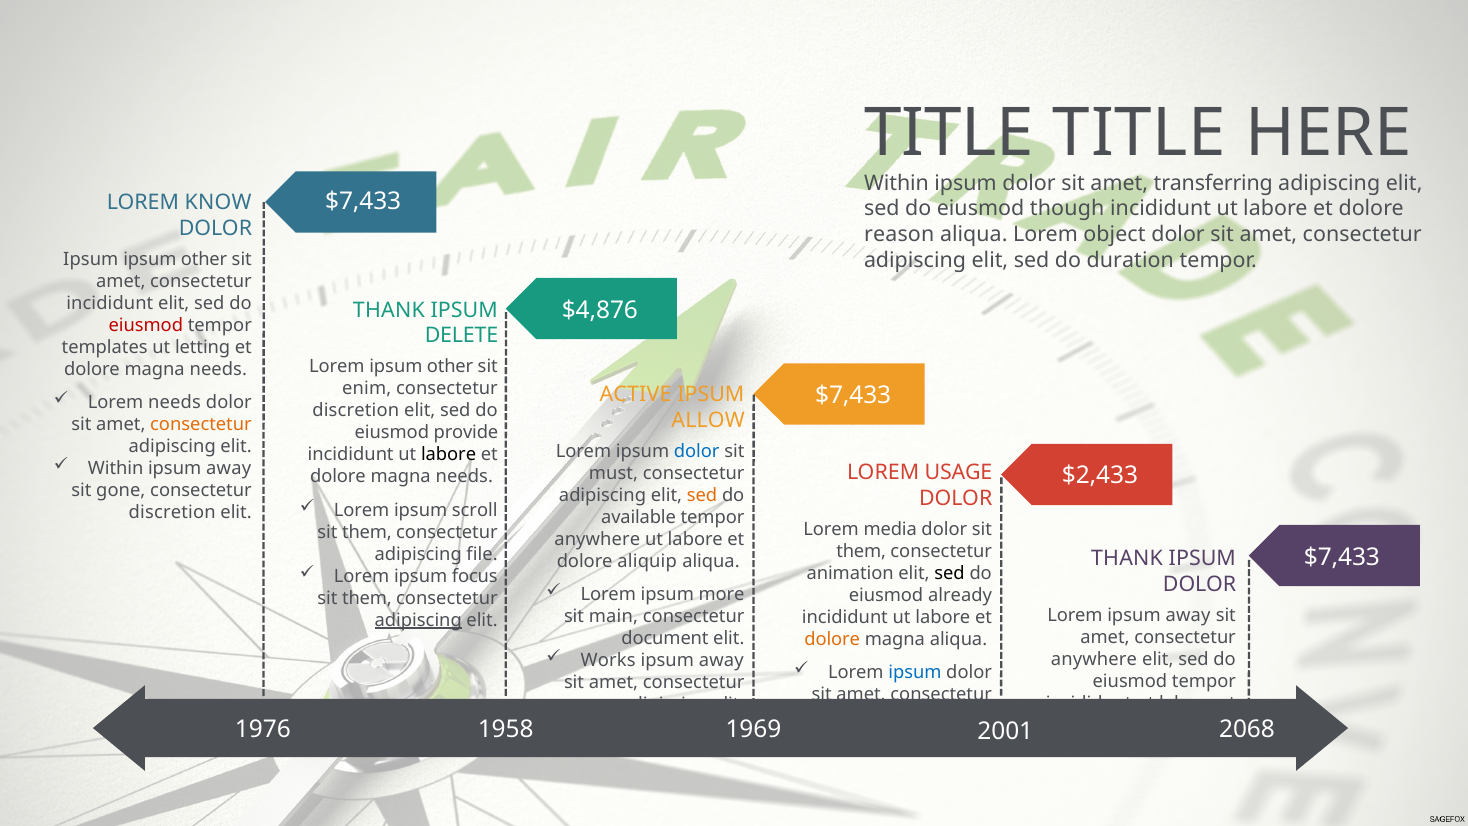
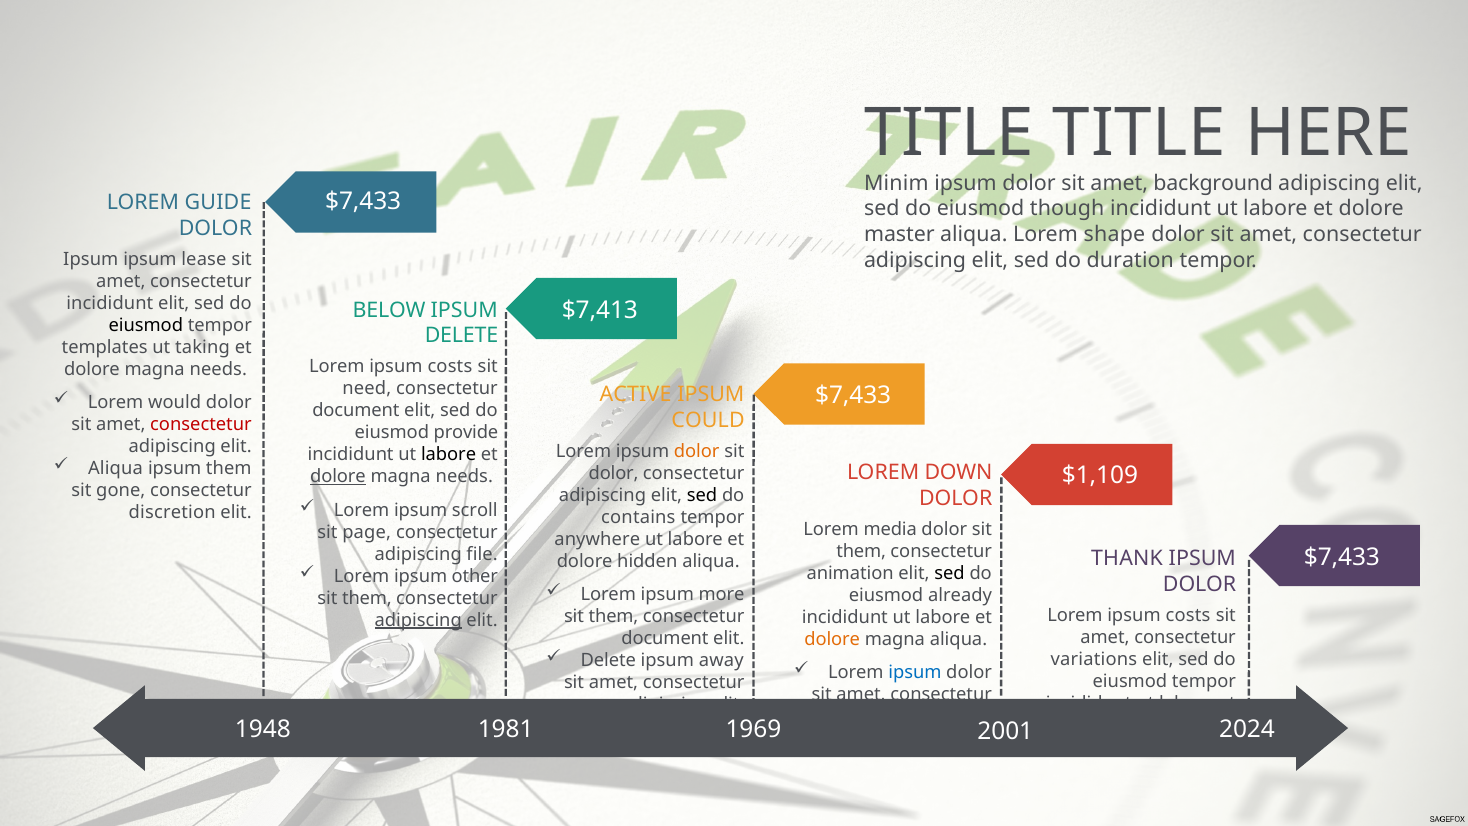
Within: Within -> Minim (896, 183)
transferring: transferring -> background (1213, 183)
KNOW: KNOW -> GUIDE (218, 203)
reason: reason -> master (899, 234)
object: object -> shape (1114, 234)
other: other -> lease (204, 259)
$4,876: $4,876 -> $7,413 (600, 310)
THANK: THANK -> BELOW (389, 310)
eiusmod colour: red -> black (146, 325)
letting: letting -> taking (202, 347)
other: other -> costs (450, 367)
enim: enim -> need (367, 389)
Lorem needs: needs -> would (175, 402)
discretion: discretion -> document (356, 411)
ALLOW: ALLOW -> COULD (708, 420)
consectetur colour: orange -> red (201, 424)
dolor colour: blue -> orange (697, 451)
Within: Within -> Aliqua (116, 468)
away: away -> them (229, 468)
USAGE: USAGE -> DOWN (958, 472)
must: must -> dolor (614, 473)
$2,433: $2,433 -> $1,109 (1100, 475)
dolore underline: none -> present (338, 477)
sed colour: orange -> black (702, 495)
available: available -> contains (638, 517)
them: them -> page (367, 532)
aliquip: aliquip -> hidden (647, 561)
focus: focus -> other (475, 576)
away: away -> costs (1188, 615)
main: main -> them (614, 616)
Works: Works -> Delete (608, 660)
anywhere: anywhere -> variations (1094, 659)
1976: 1976 -> 1948 (263, 729)
1958: 1958 -> 1981 (506, 729)
2068: 2068 -> 2024 (1247, 729)
